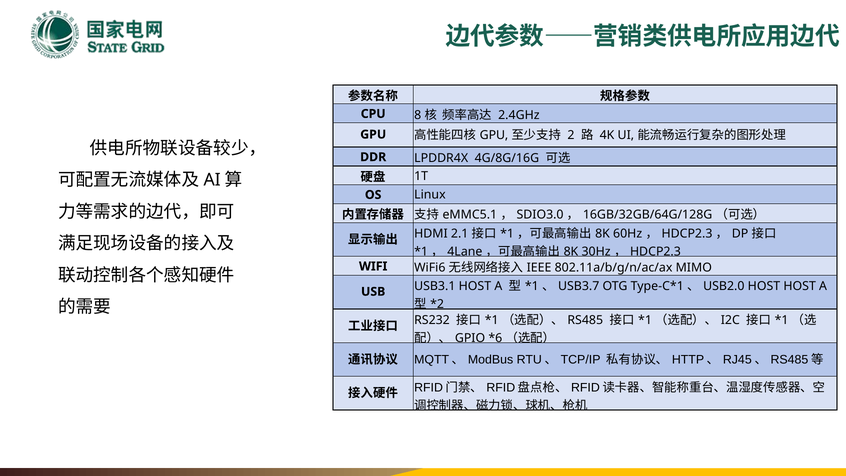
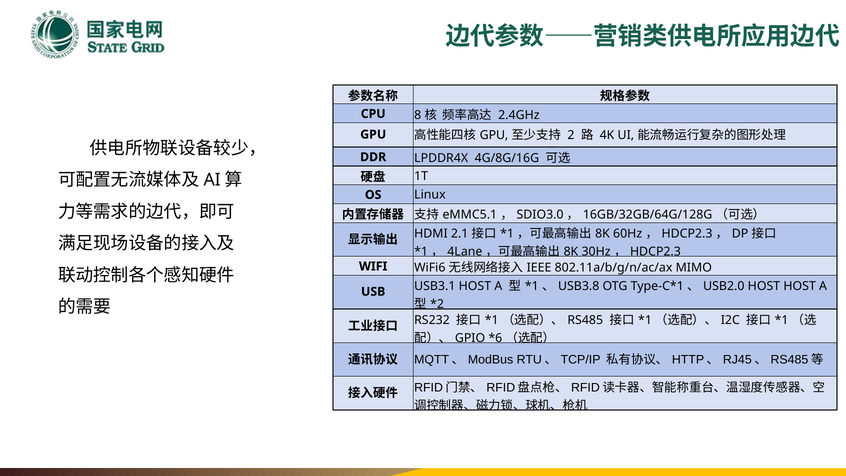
USB3.7: USB3.7 -> USB3.8 (579, 286)
